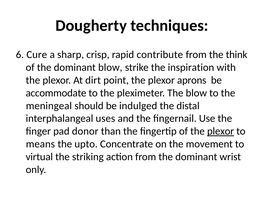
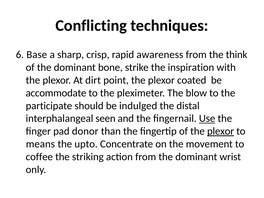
Dougherty: Dougherty -> Conflicting (91, 26)
Cure: Cure -> Base (37, 55)
contribute: contribute -> awareness (160, 55)
dominant blow: blow -> bone (110, 67)
aprons: aprons -> coated (192, 80)
meningeal: meningeal -> participate (49, 106)
uses: uses -> seen (106, 118)
Use underline: none -> present (207, 118)
virtual: virtual -> coffee (39, 157)
